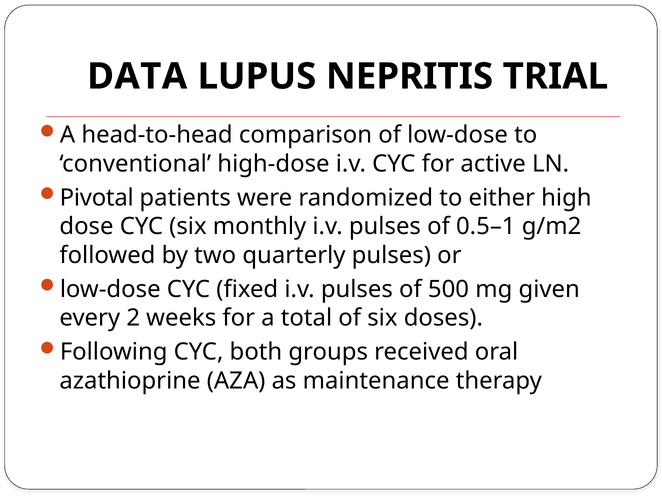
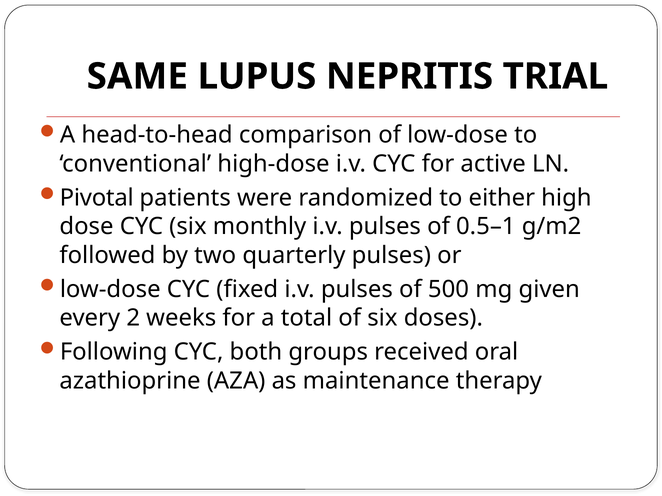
DATA: DATA -> SAME (137, 77)
